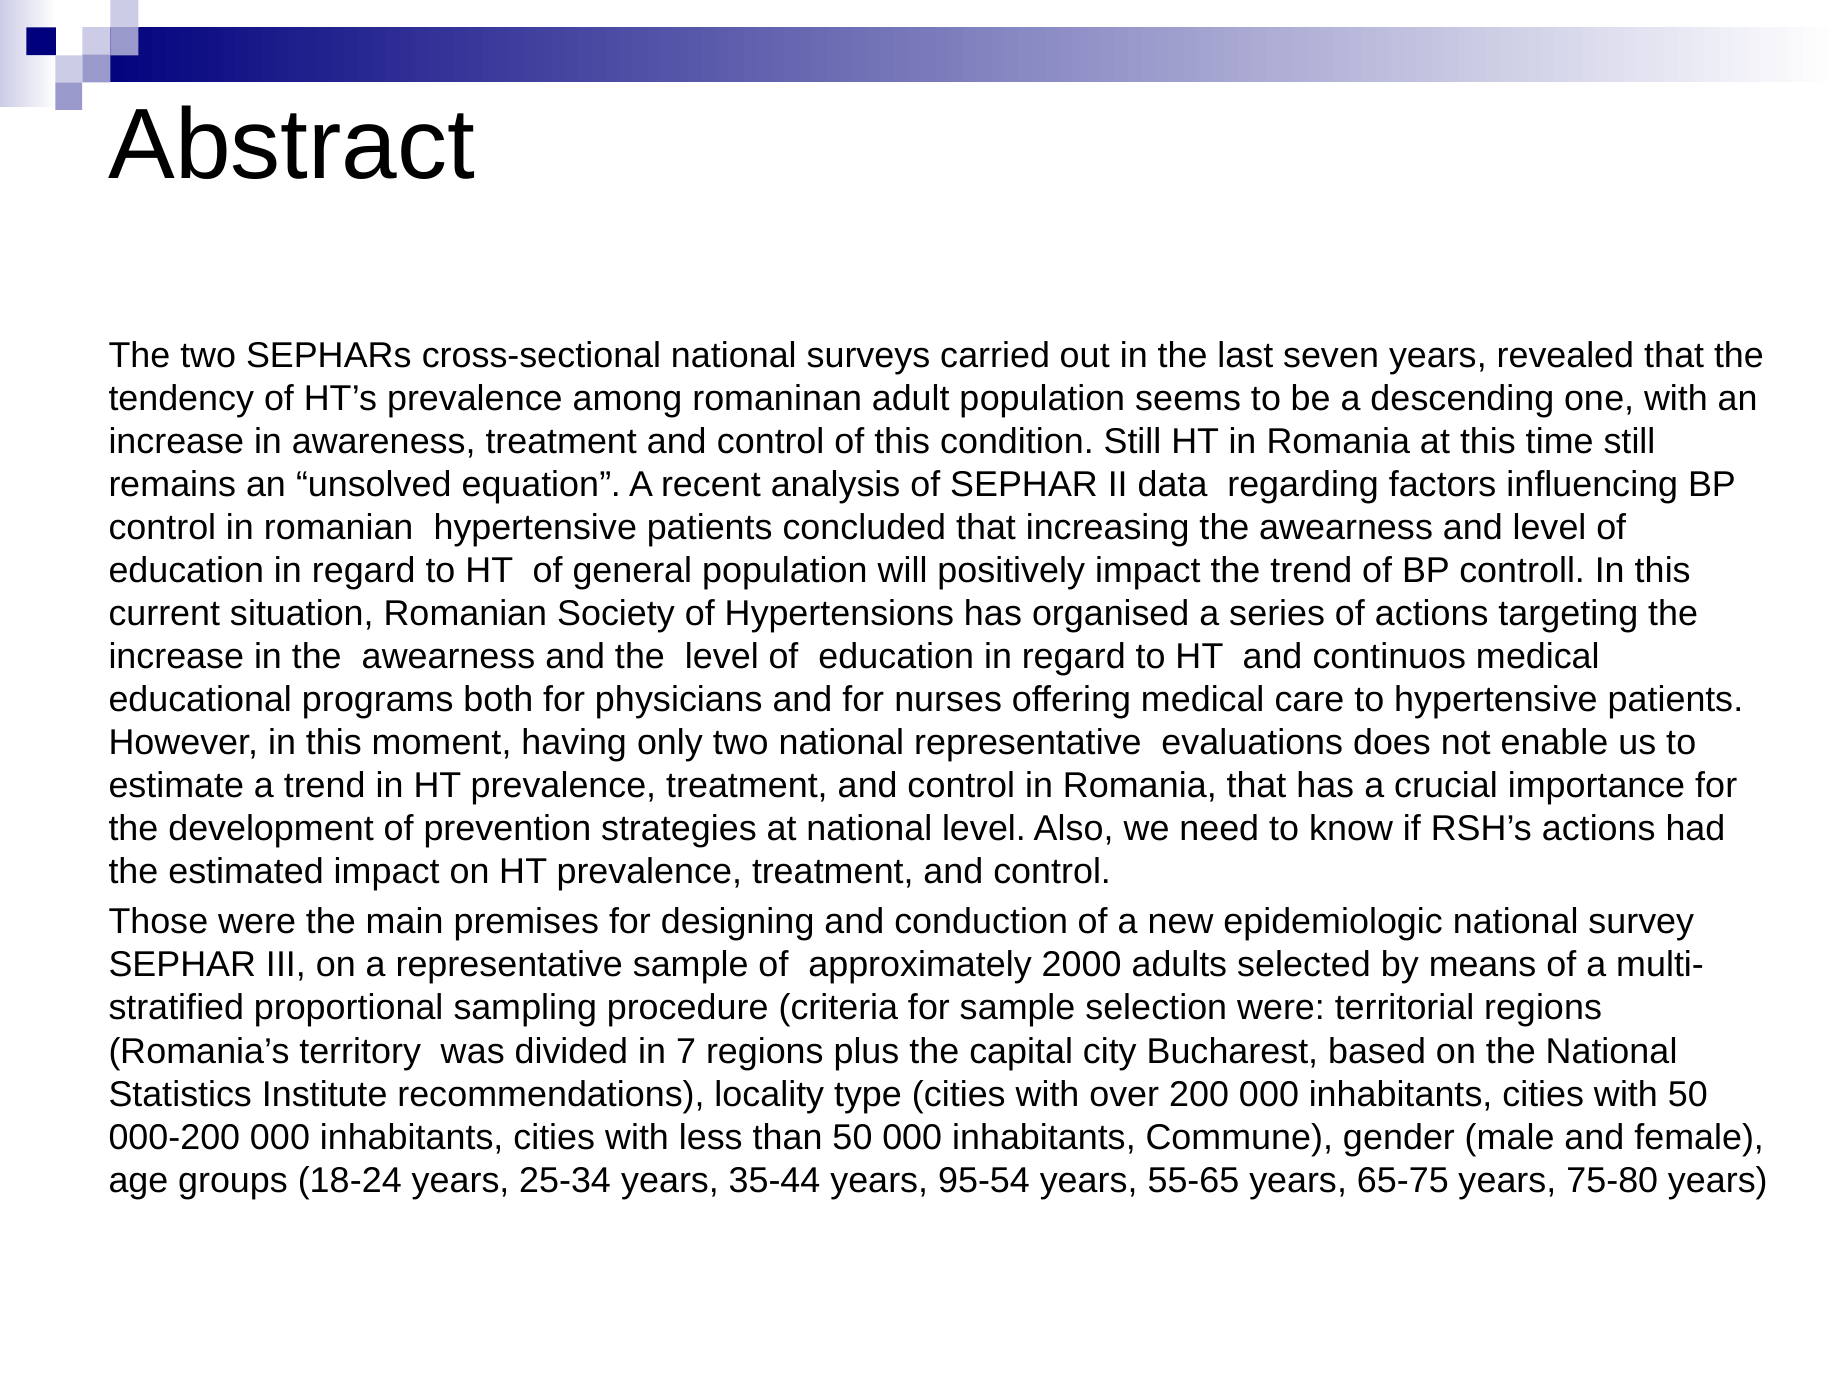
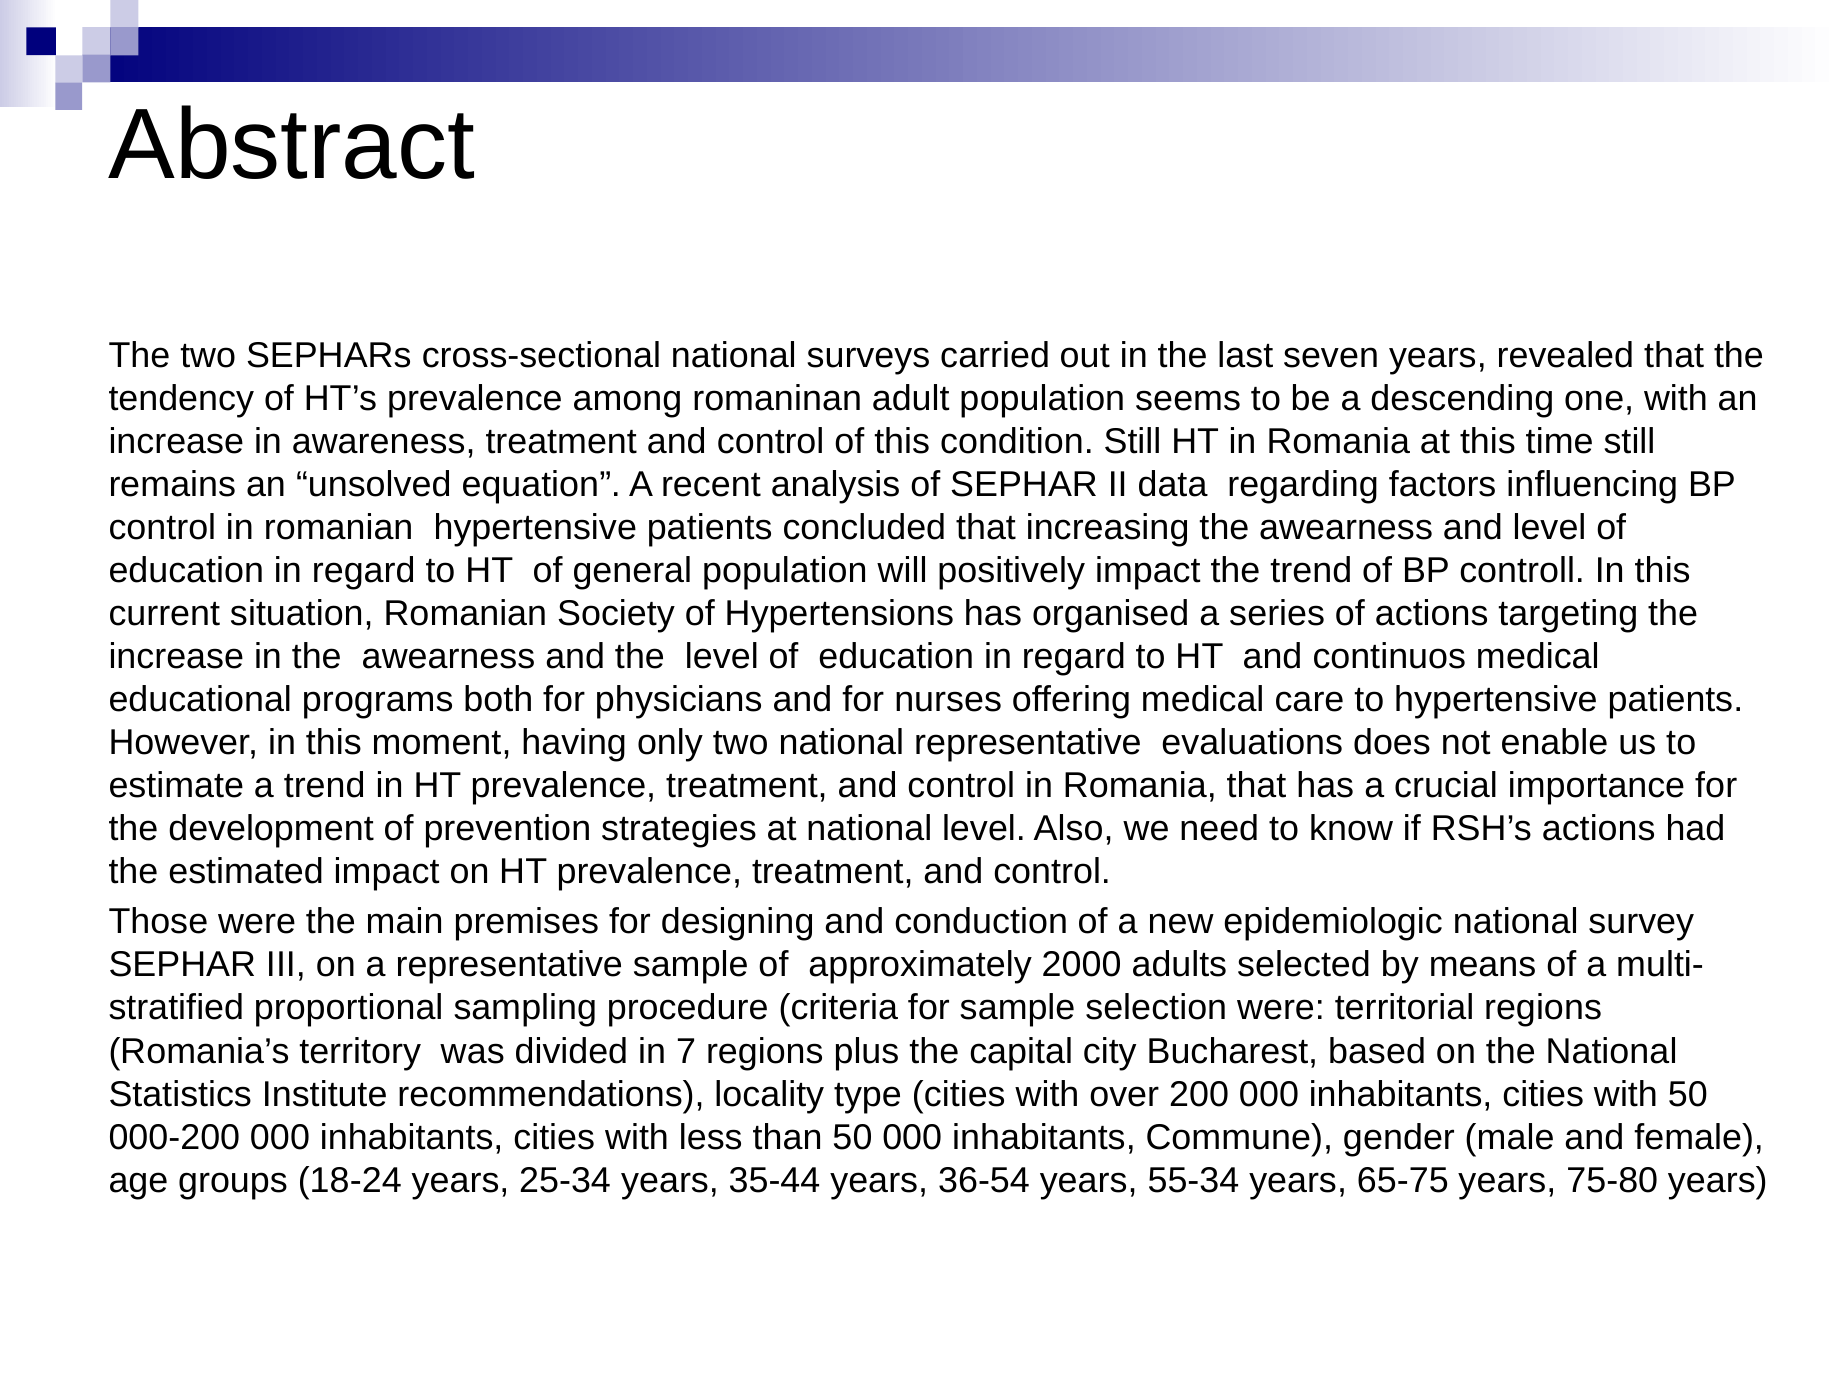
95-54: 95-54 -> 36-54 (984, 1180)
55-65: 55-65 -> 55-34 (1193, 1180)
